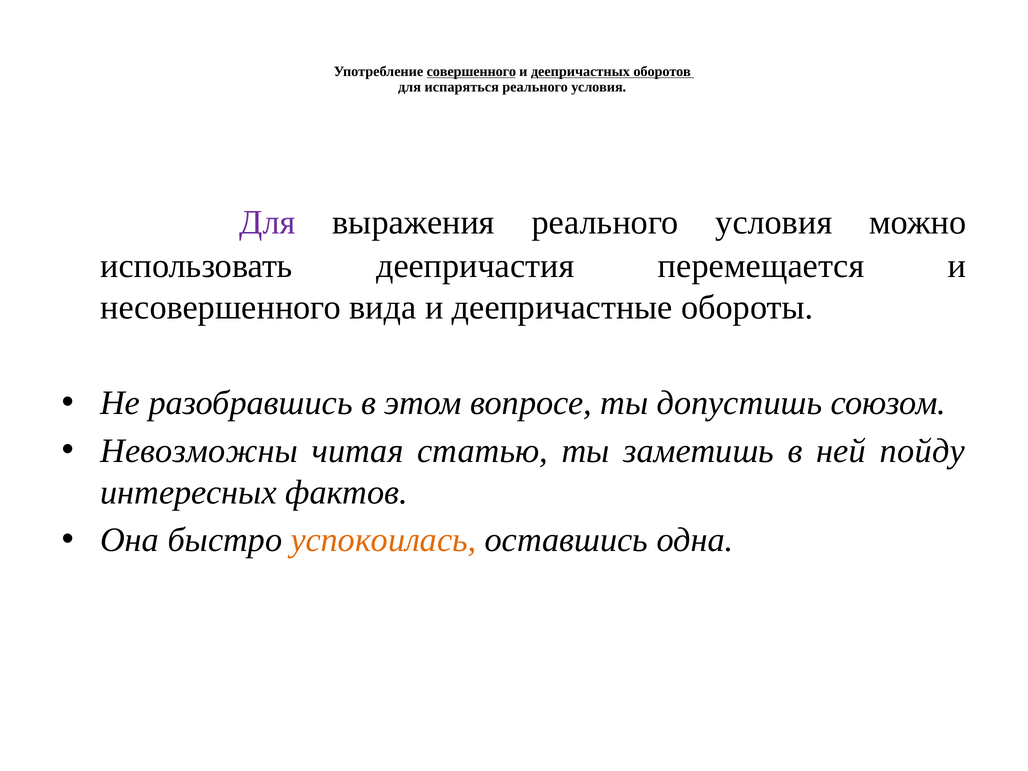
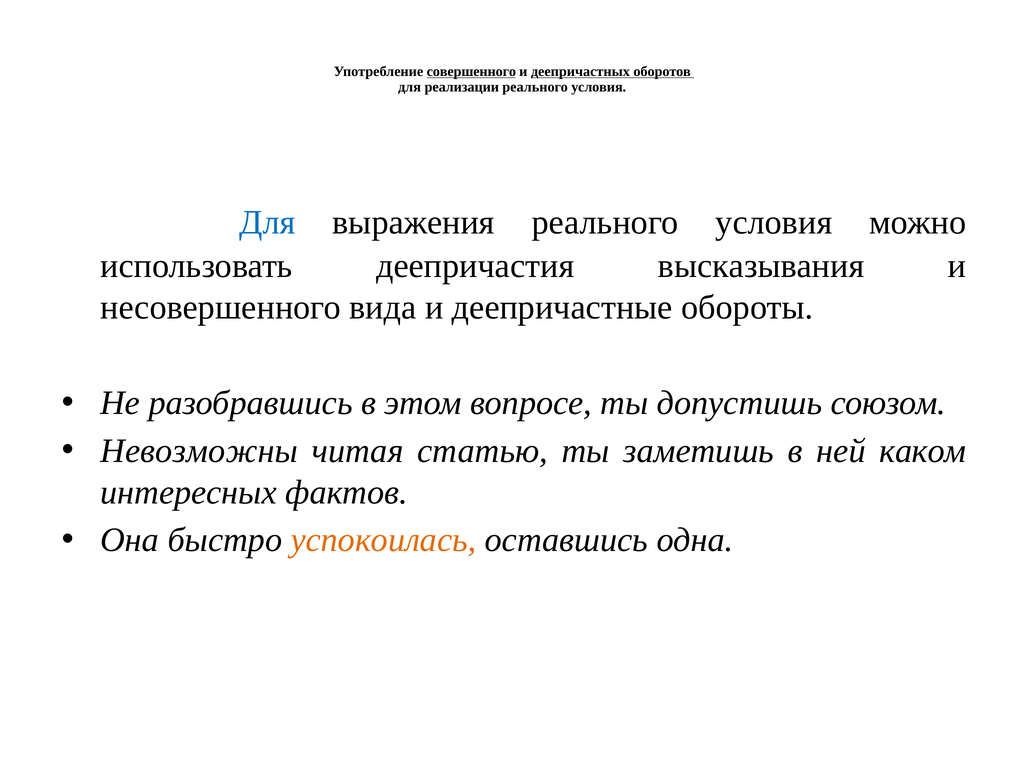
испаряться: испаряться -> реализации (462, 87)
Для colour: purple -> blue (267, 223)
перемещается: перемещается -> высказывания (761, 266)
пойду: пойду -> каком (923, 451)
